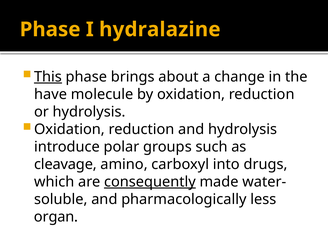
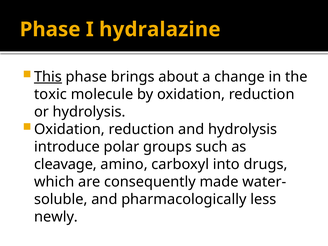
have: have -> toxic (51, 94)
consequently underline: present -> none (150, 182)
organ: organ -> newly (56, 217)
